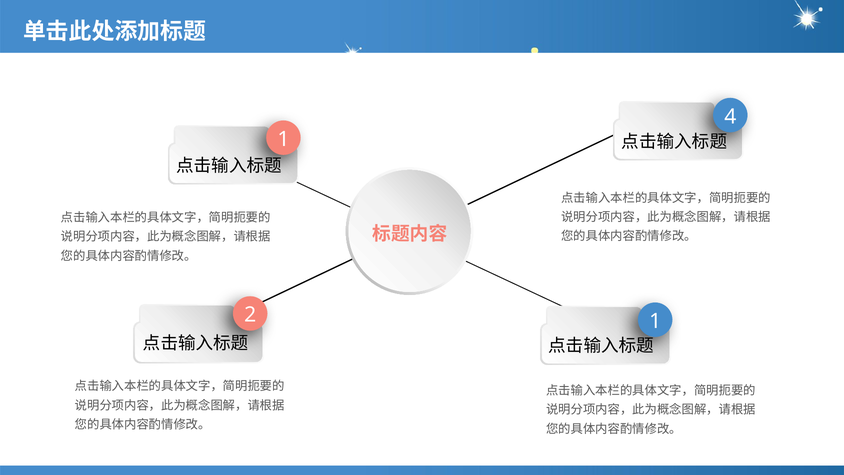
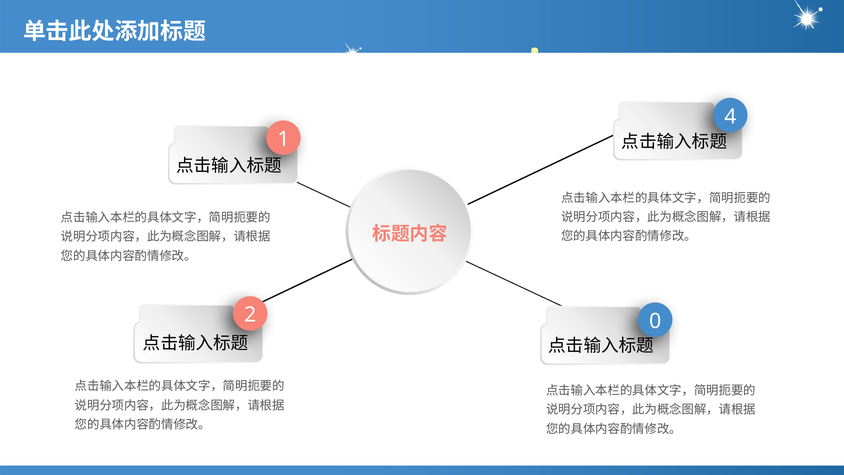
2 1: 1 -> 0 (655, 321)
